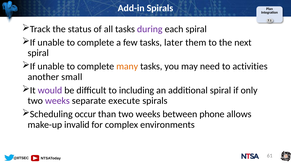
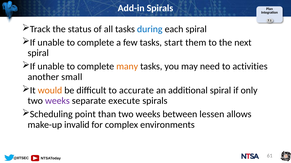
during colour: purple -> blue (150, 29)
later: later -> start (174, 43)
would colour: purple -> orange (50, 91)
including: including -> accurate (136, 91)
occur: occur -> point (85, 115)
phone: phone -> lessen (212, 115)
